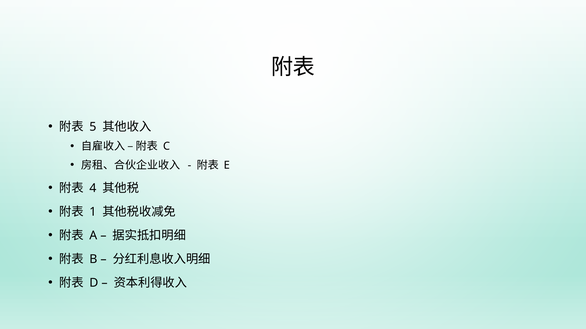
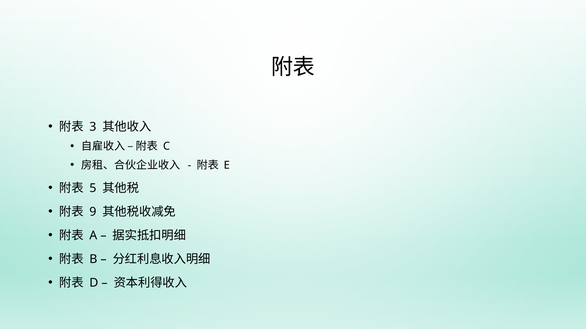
5: 5 -> 3 (93, 127)
4: 4 -> 5 (93, 189)
1: 1 -> 9 (93, 212)
